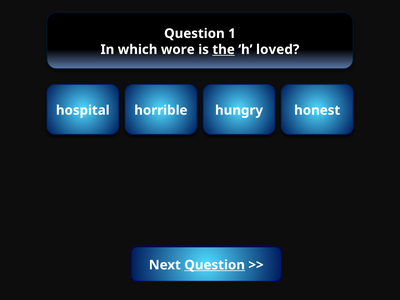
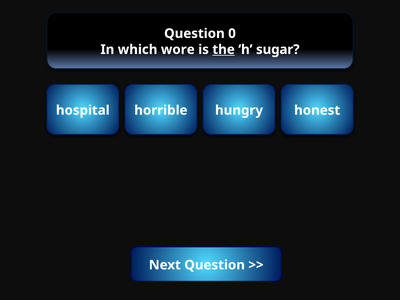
1: 1 -> 0 (232, 34)
loved: loved -> sugar (278, 50)
Question underline: present -> none (215, 265)
